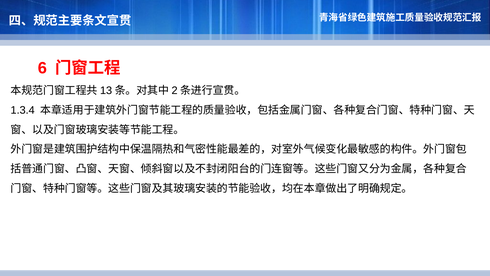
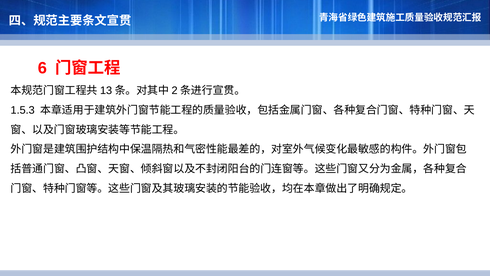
1.3.4: 1.3.4 -> 1.5.3 (23, 110)
